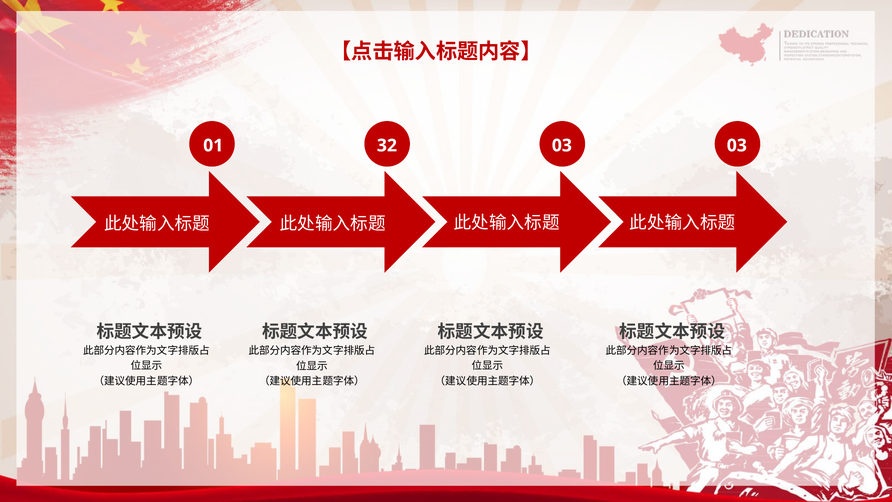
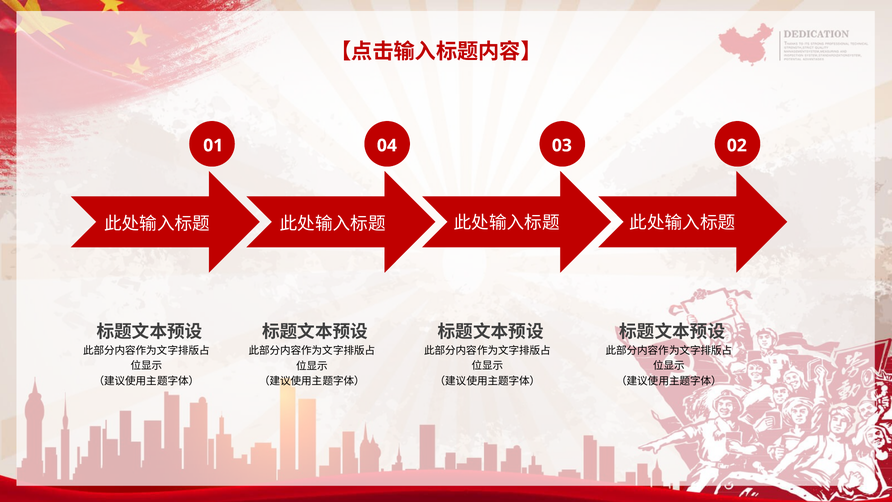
32: 32 -> 04 (387, 145)
03 03: 03 -> 02 (737, 145)
